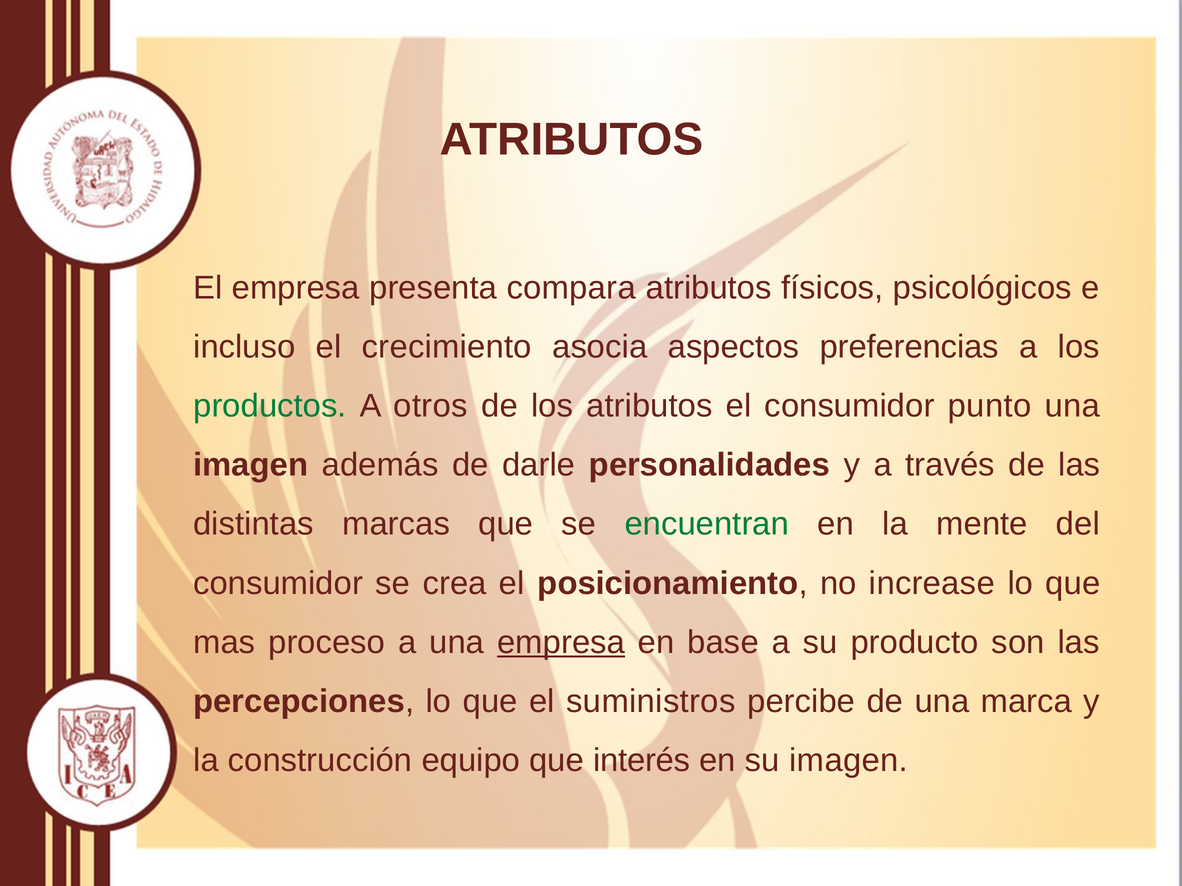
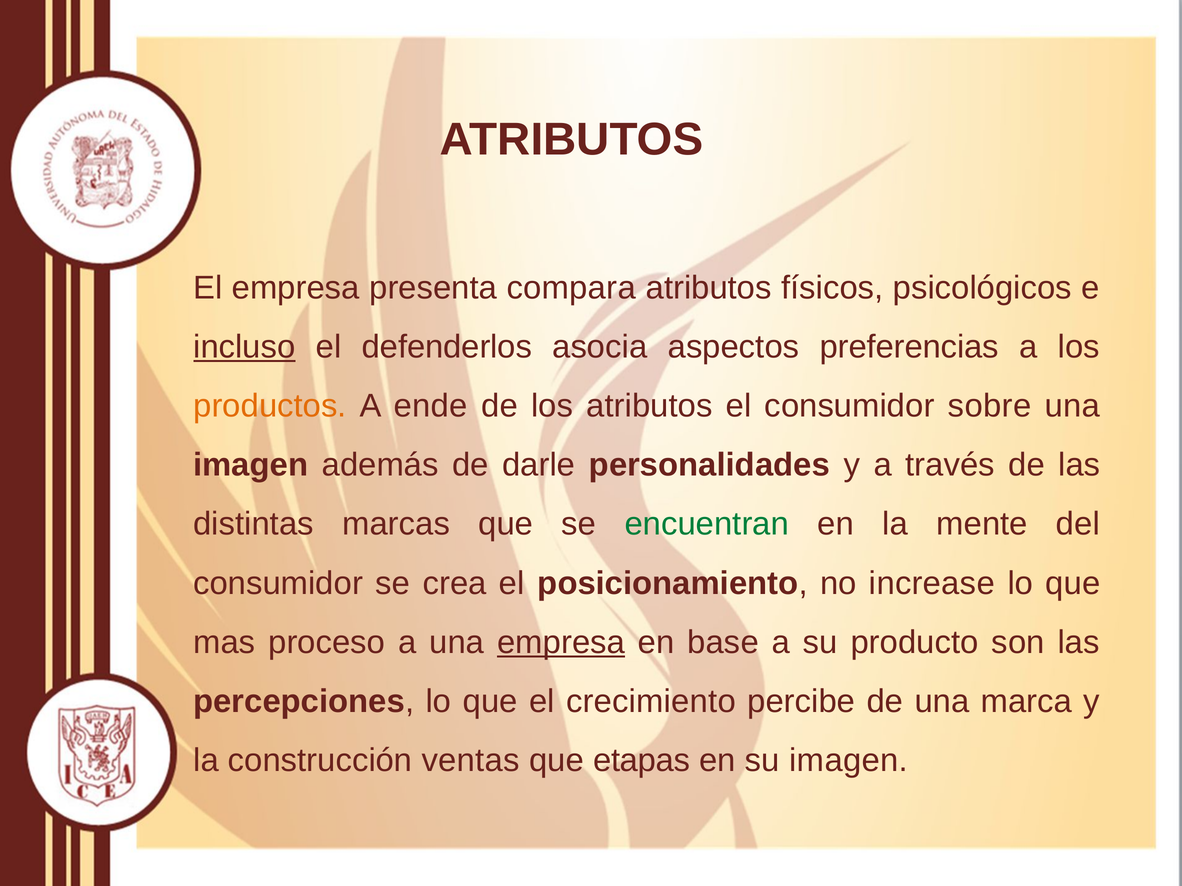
incluso underline: none -> present (244, 347)
crecimiento: crecimiento -> defenderlos (447, 347)
productos colour: green -> orange (270, 406)
otros: otros -> ende (431, 406)
punto: punto -> sobre (990, 406)
suministros: suministros -> crecimiento (651, 702)
equipo: equipo -> ventas (471, 761)
interés: interés -> etapas (642, 761)
